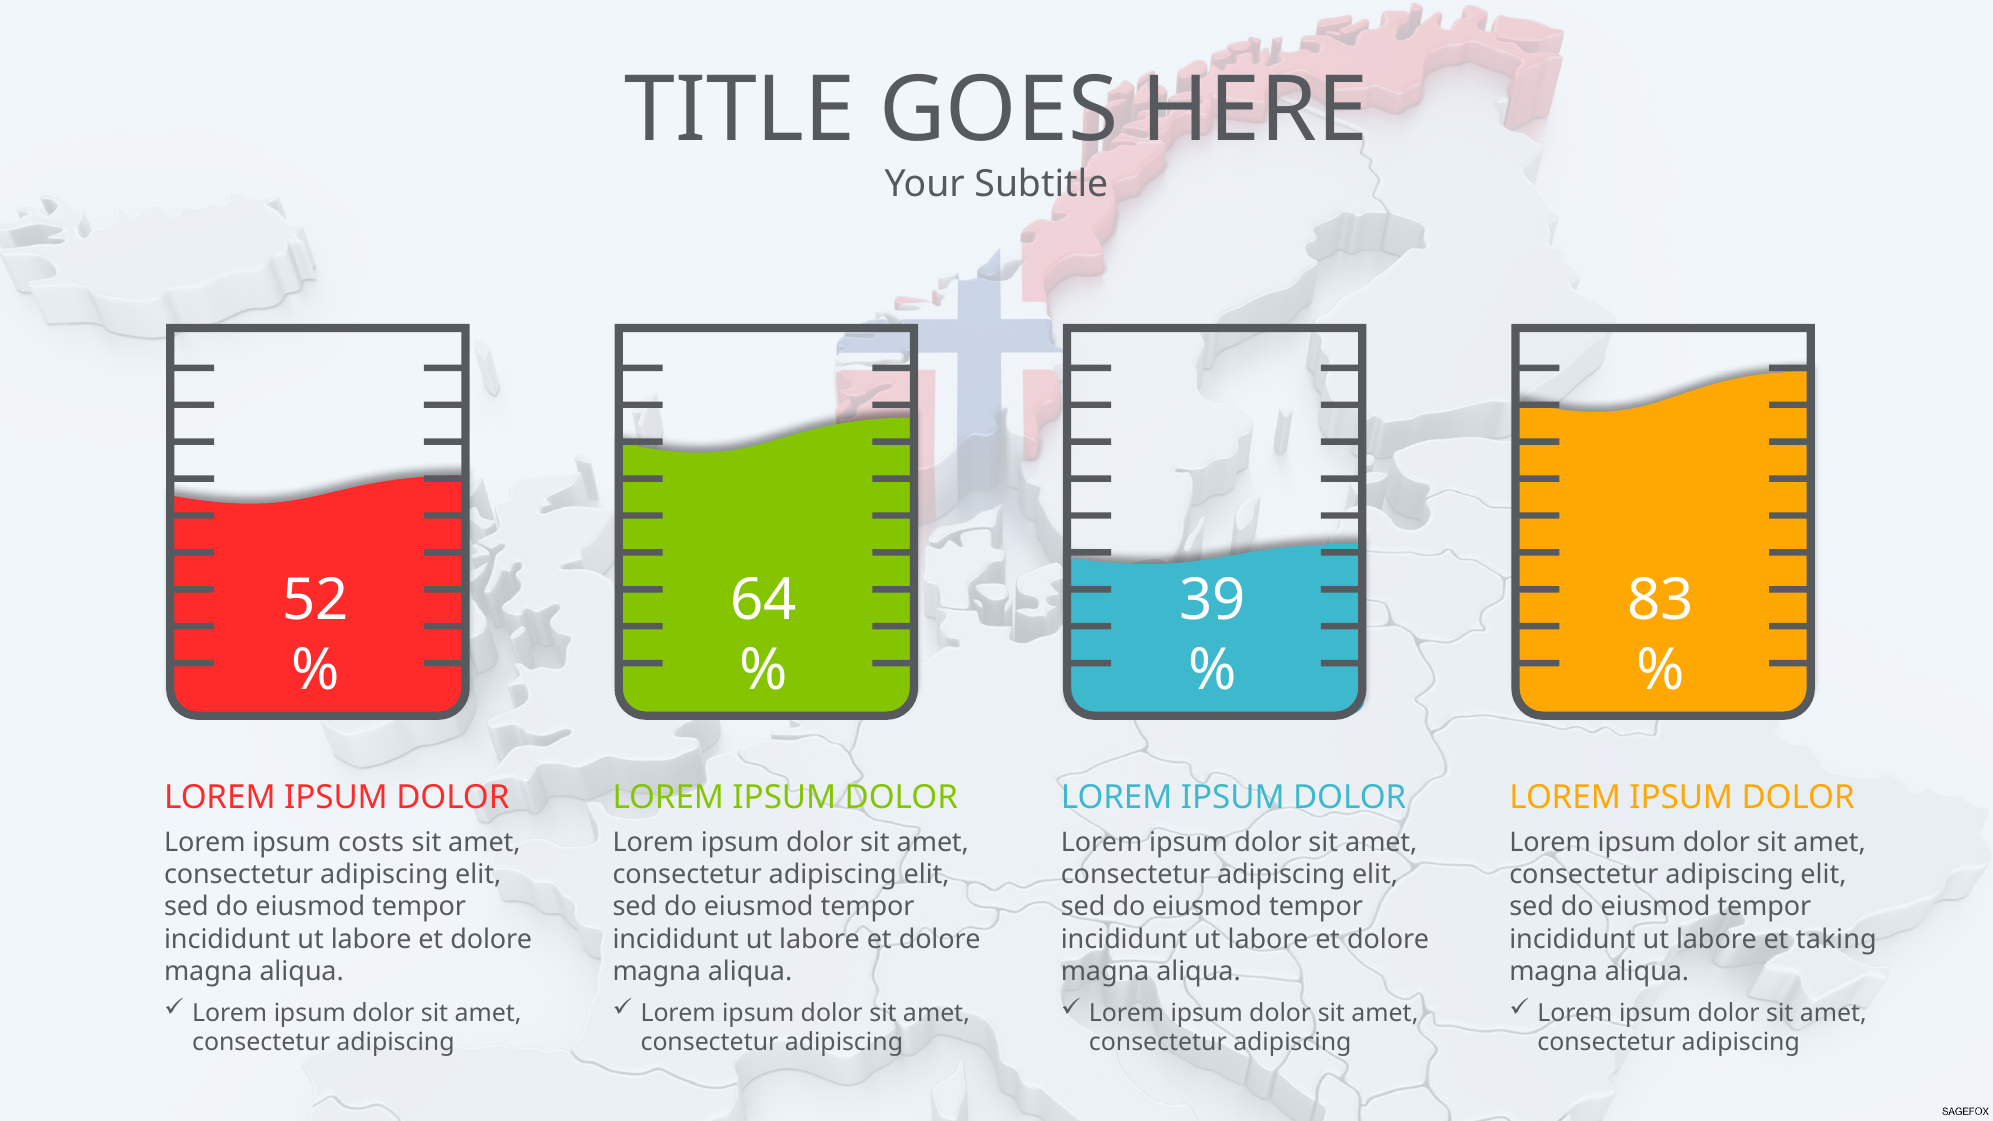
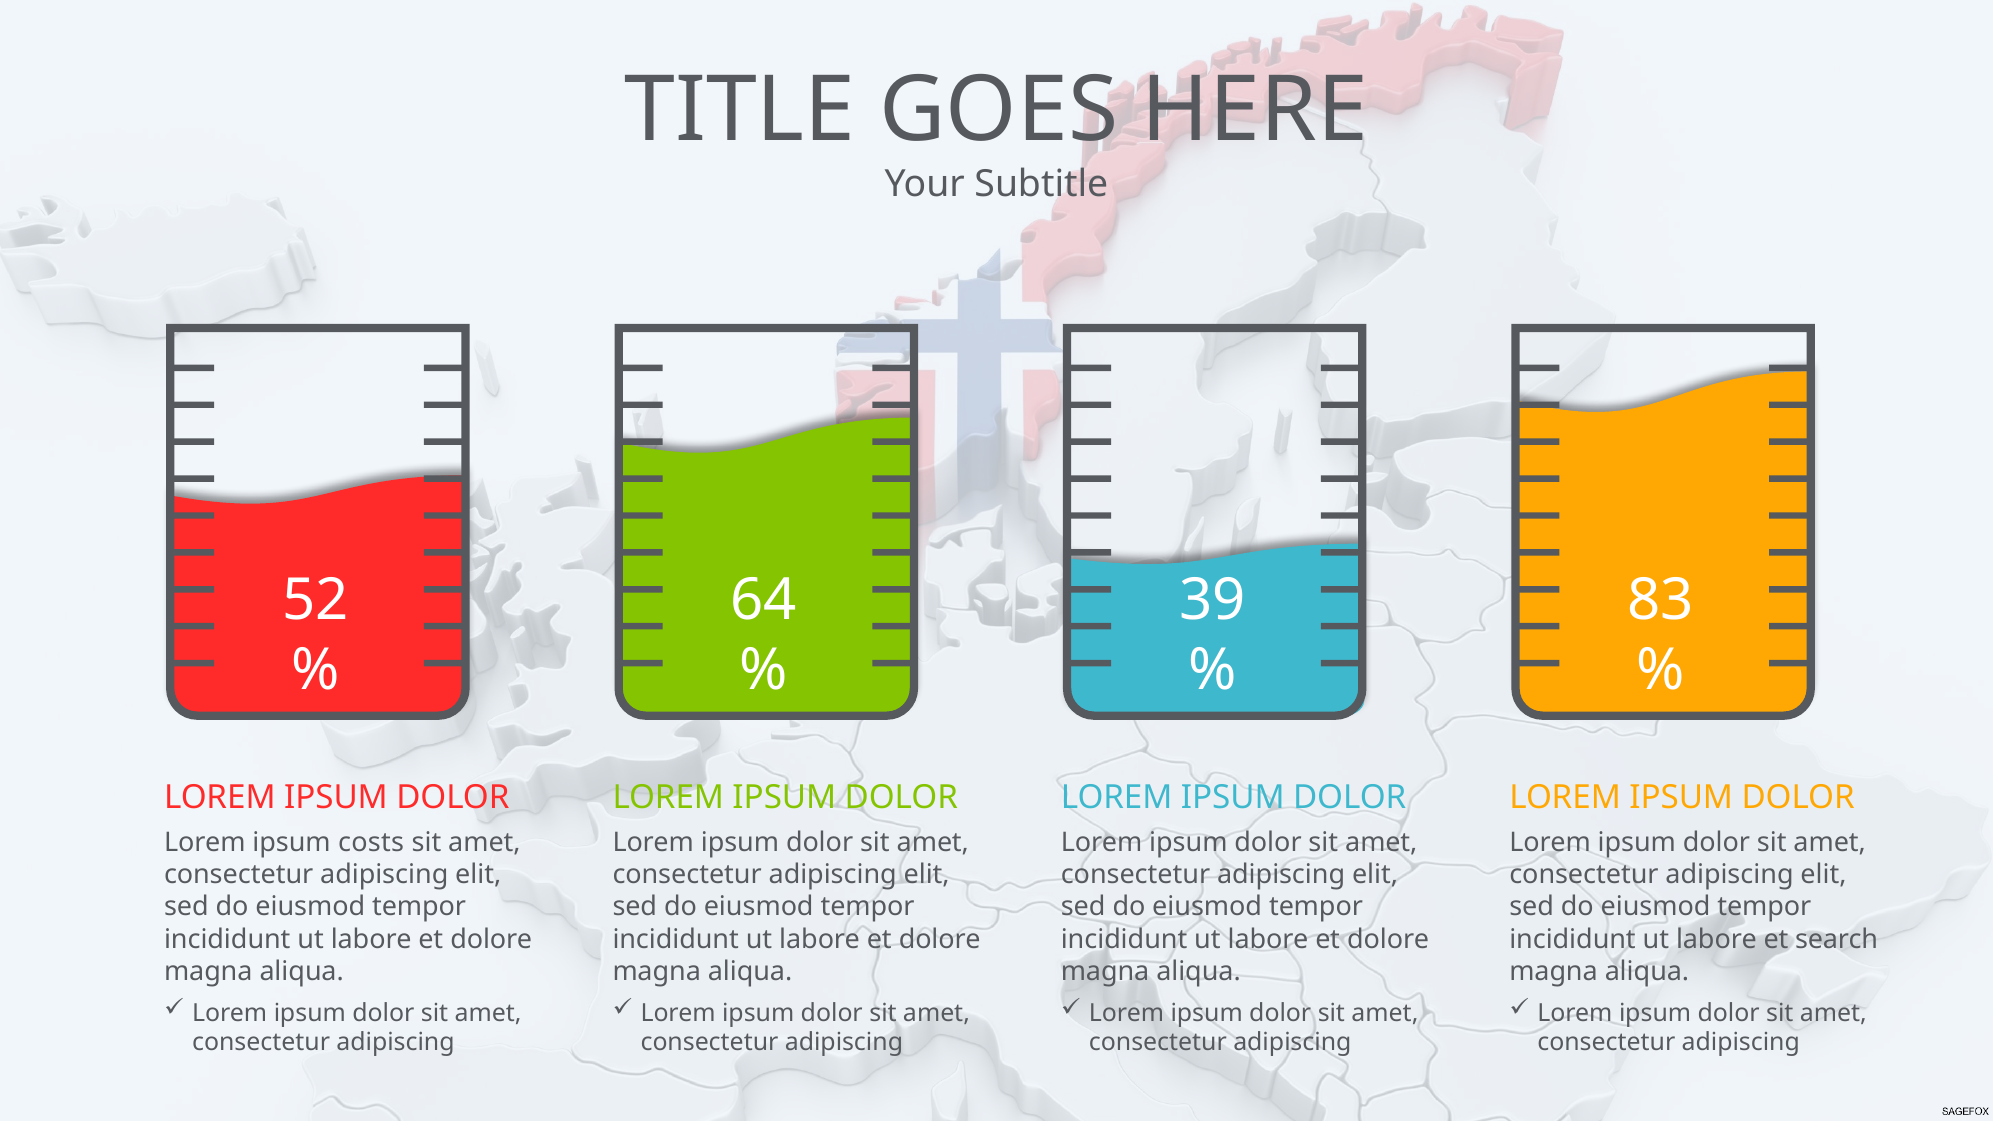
taking: taking -> search (1837, 939)
